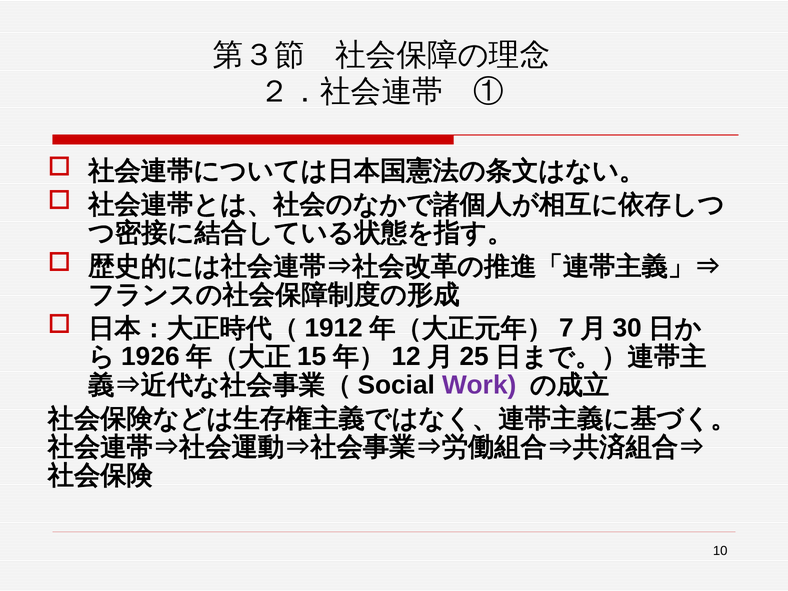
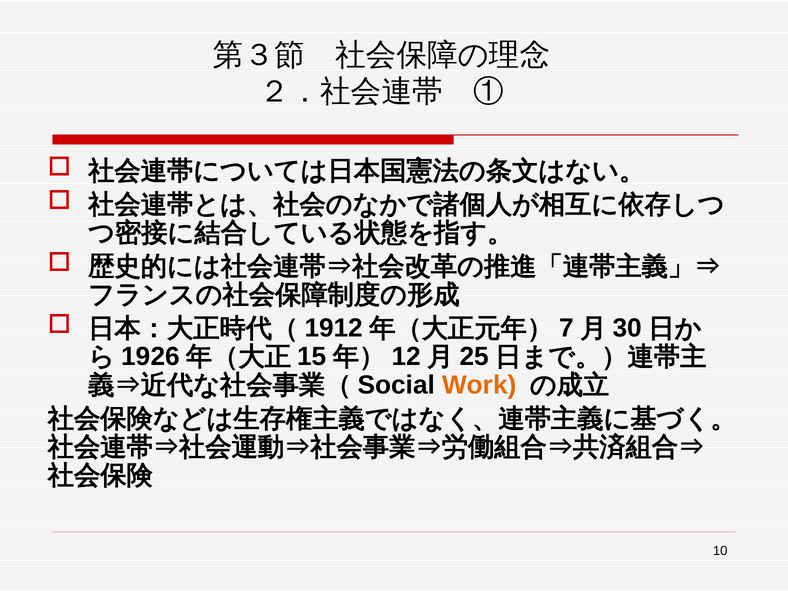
Work colour: purple -> orange (479, 385)
